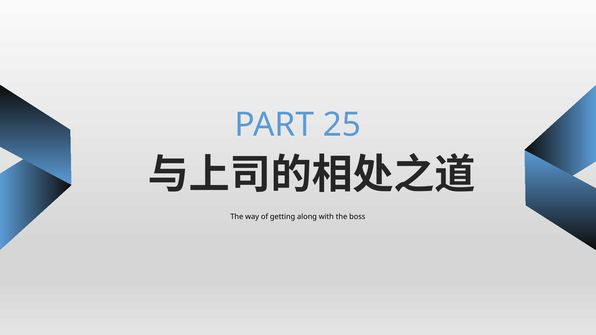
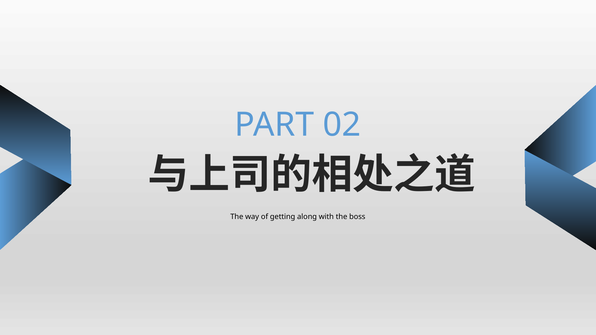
25: 25 -> 02 (342, 125)
